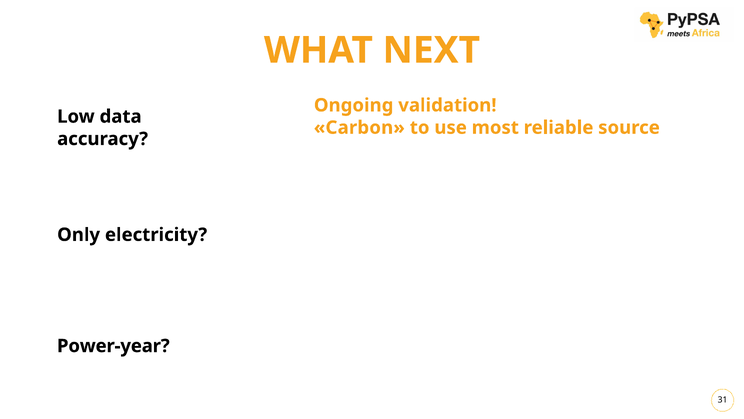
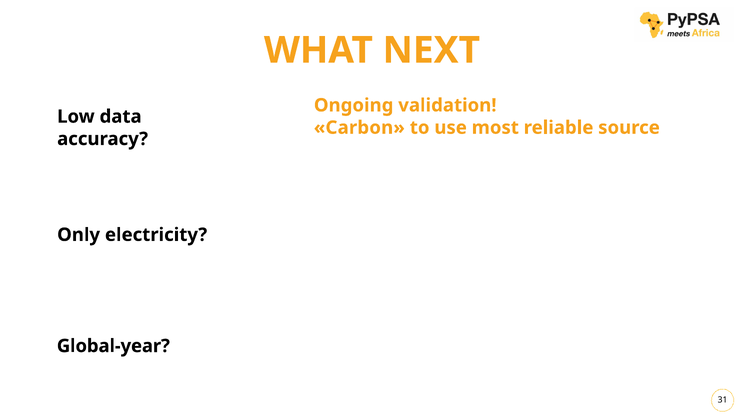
Power-year: Power-year -> Global-year (113, 346)
